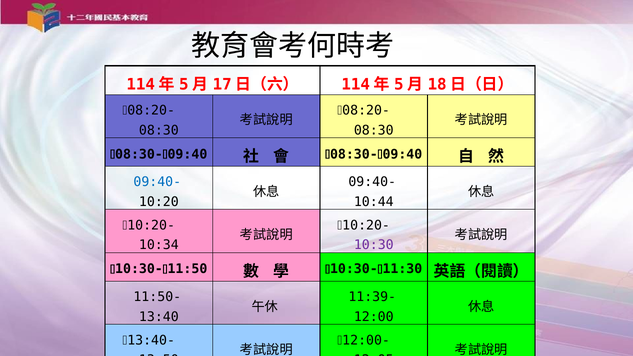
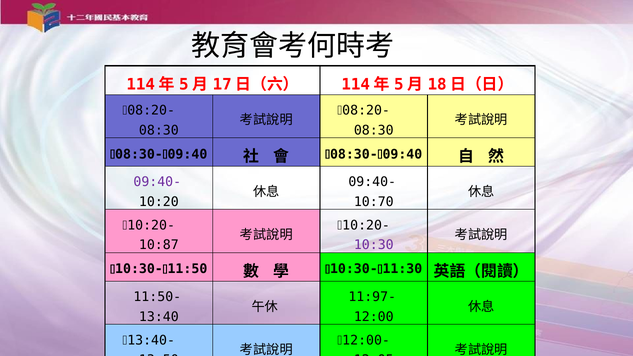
09:40- colour: blue -> purple (157, 182)
10:44: 10:44 -> 10:70 (374, 202)
10:34: 10:34 -> 10:87 (159, 245)
11:39-: 11:39- -> 11:97- (372, 297)
